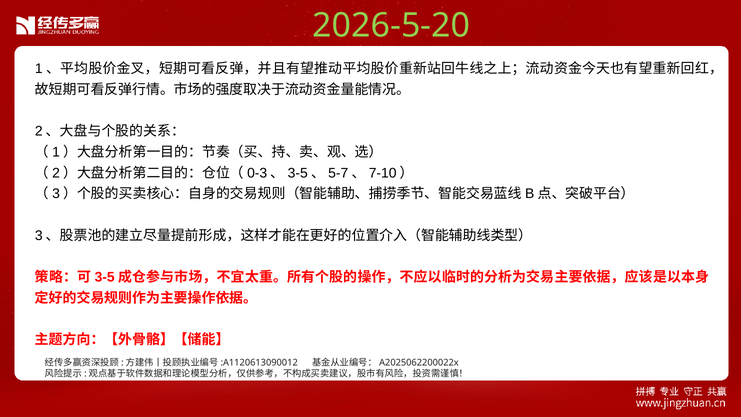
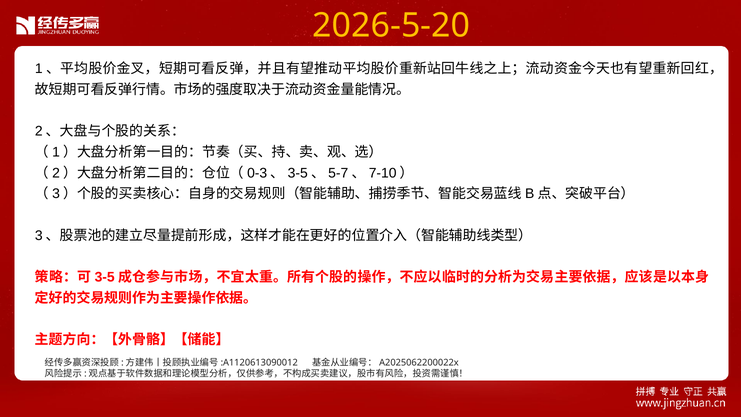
2026-5-20 colour: light green -> yellow (391, 25)
